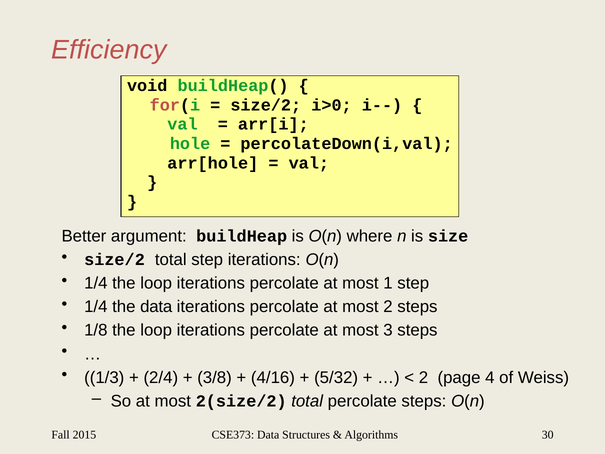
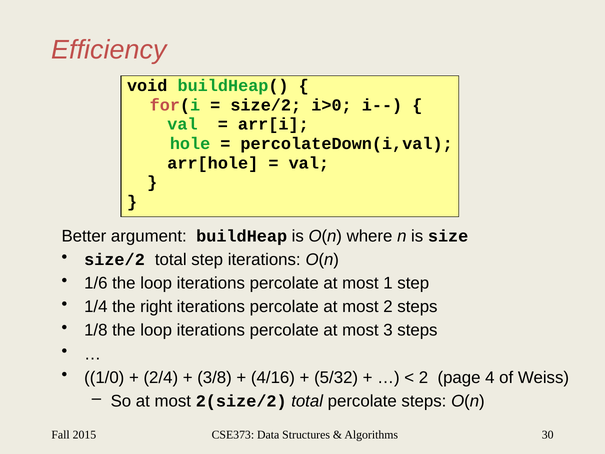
1/4: 1/4 -> 1/6 (96, 283)
the data: data -> right (156, 307)
1/3: 1/3 -> 1/0 (104, 377)
